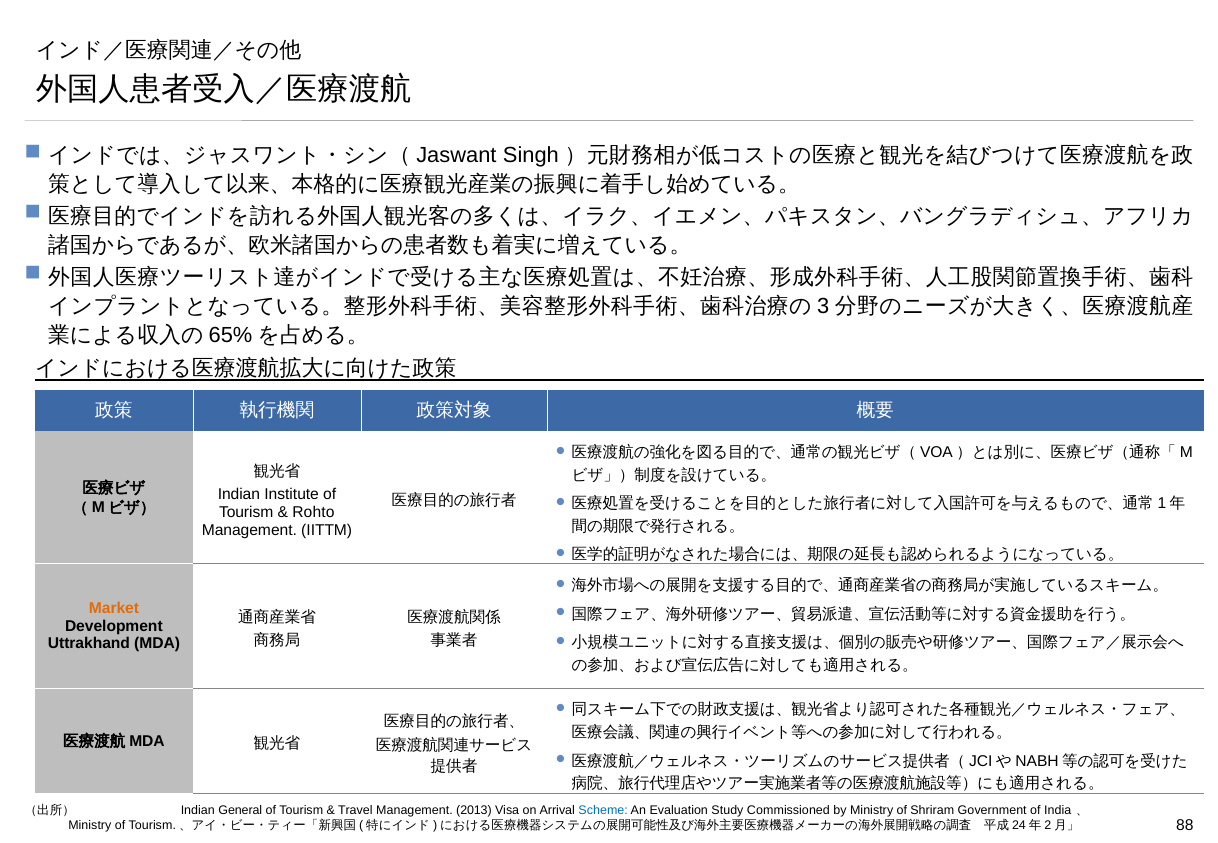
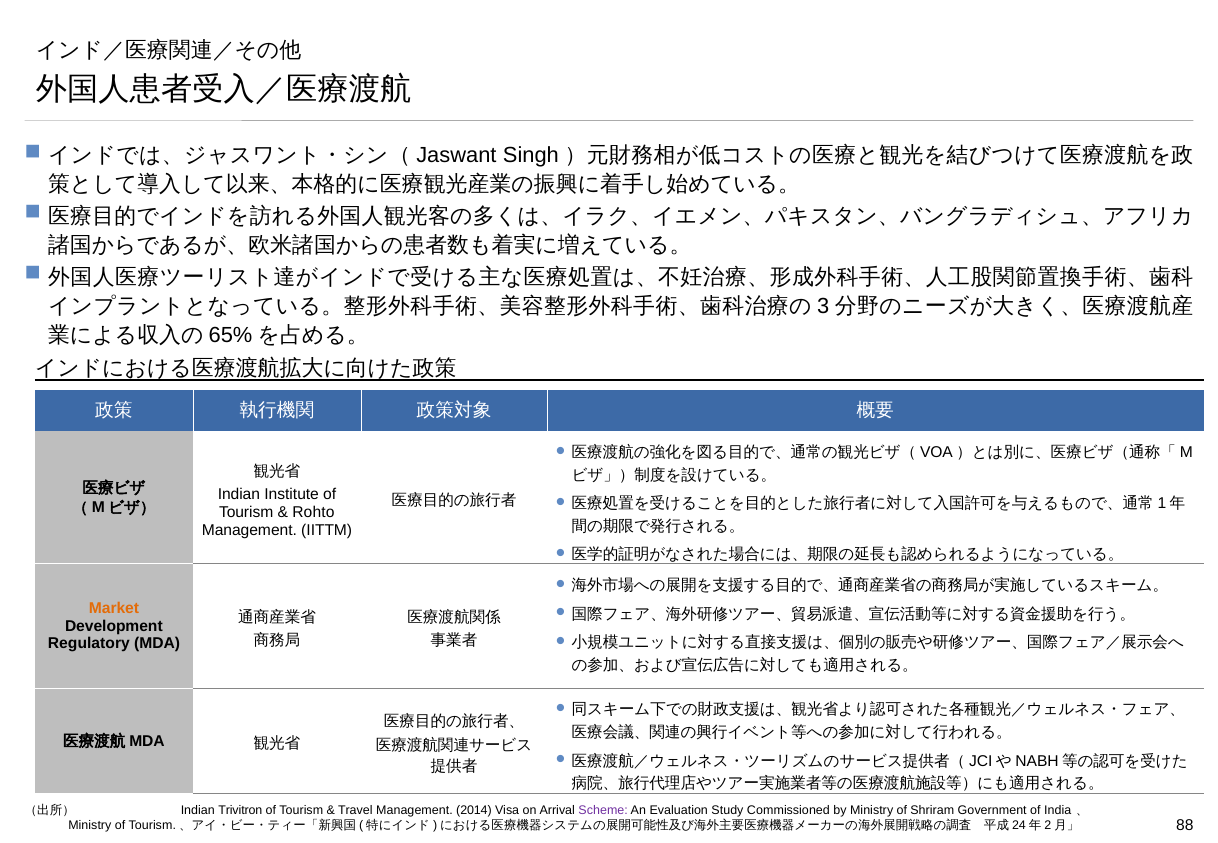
Uttrakhand: Uttrakhand -> Regulatory (89, 644)
General: General -> Trivitron (240, 811)
2013: 2013 -> 2014 (474, 811)
Scheme colour: blue -> purple (603, 811)
